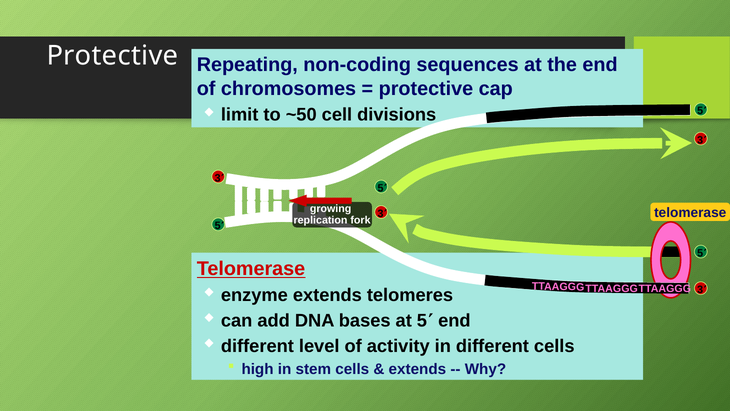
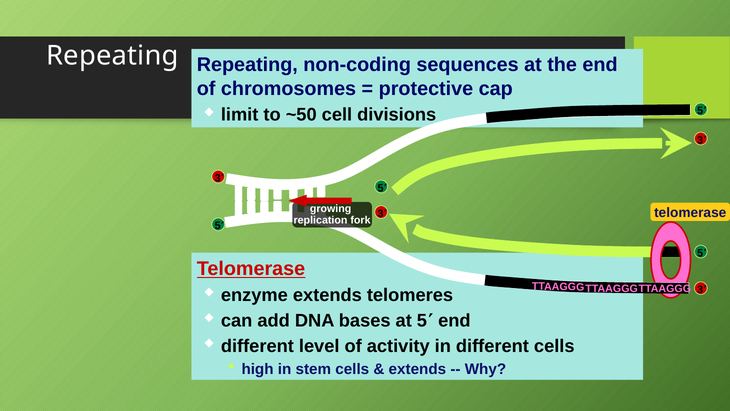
Protective: Protective -> Repeating (112, 56)
